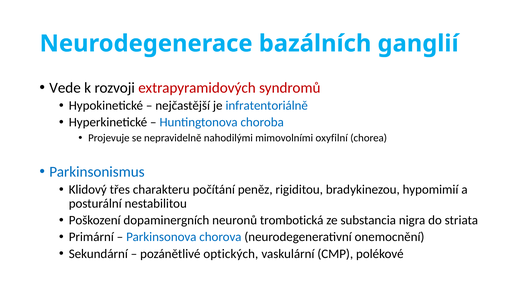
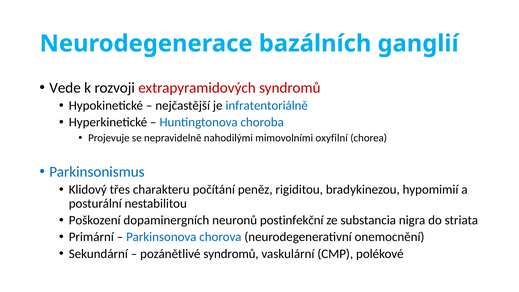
trombotická: trombotická -> postinfekční (292, 220)
pozánětlivé optických: optických -> syndromů (231, 254)
